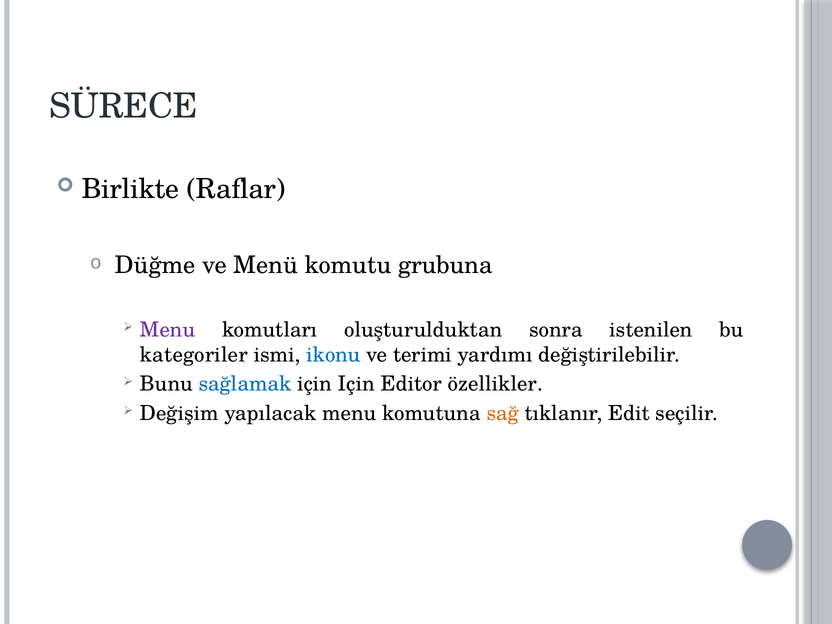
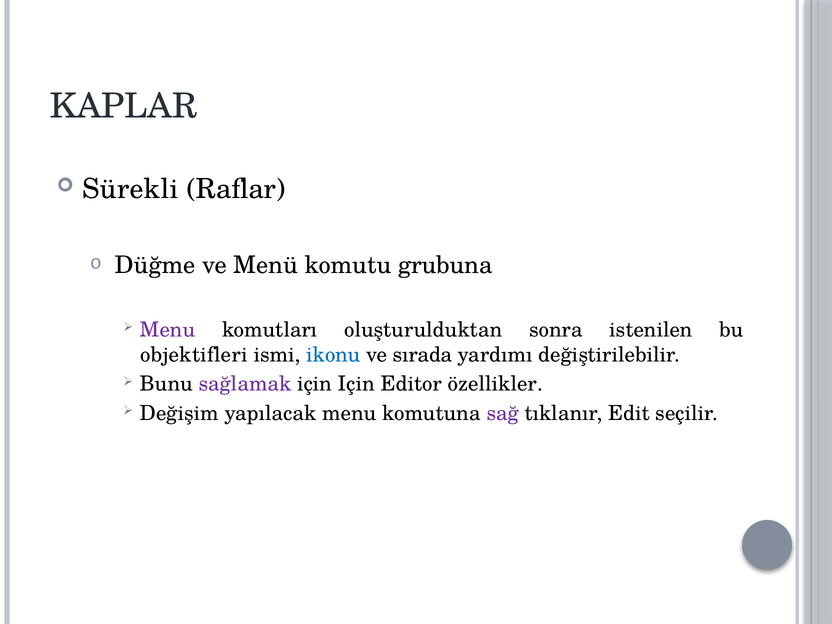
SÜRECE: SÜRECE -> KAPLAR (124, 106)
Birlikte: Birlikte -> Sürekli (130, 189)
kategoriler: kategoriler -> objektifleri (194, 355)
terimi: terimi -> sırada (423, 355)
sağlamak colour: blue -> purple (245, 384)
sağ colour: orange -> purple (503, 413)
